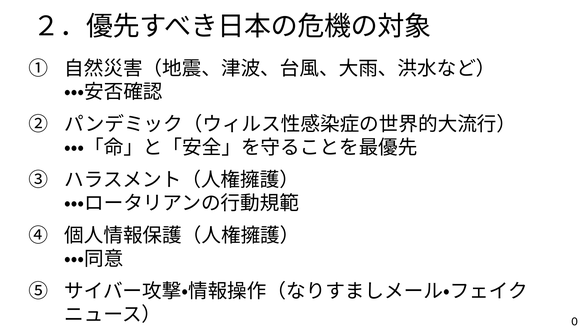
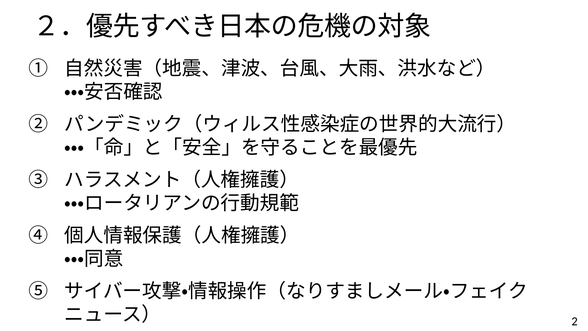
0: 0 -> 2 (575, 321)
